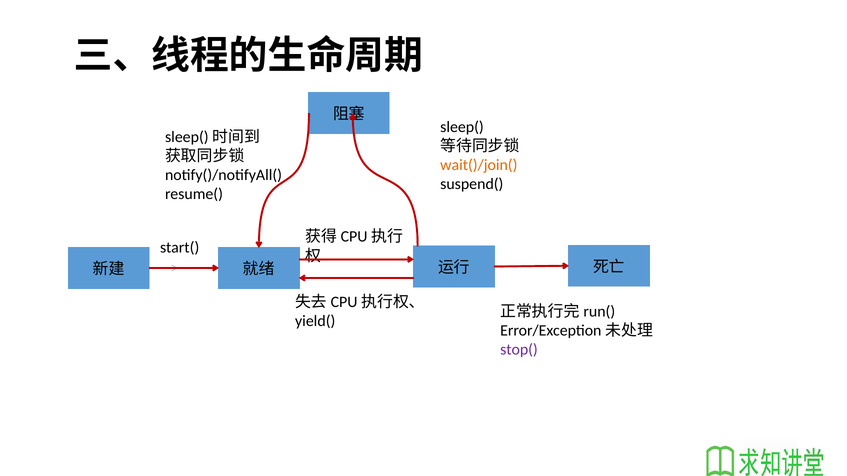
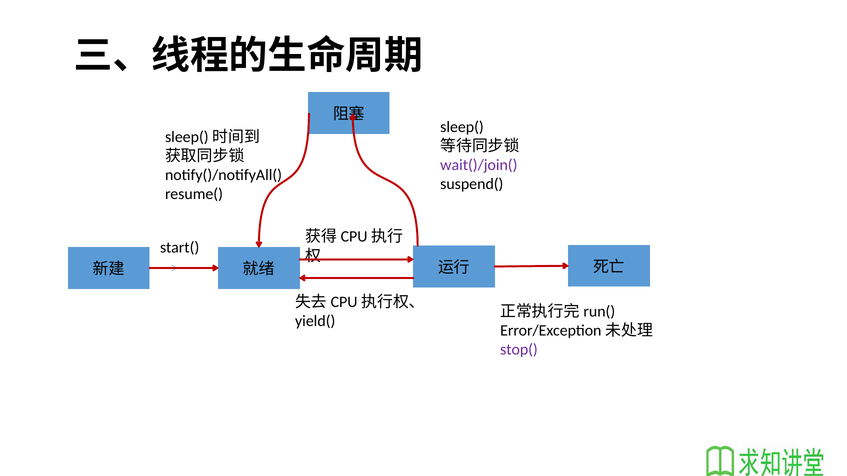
wait()/join( colour: orange -> purple (479, 165)
